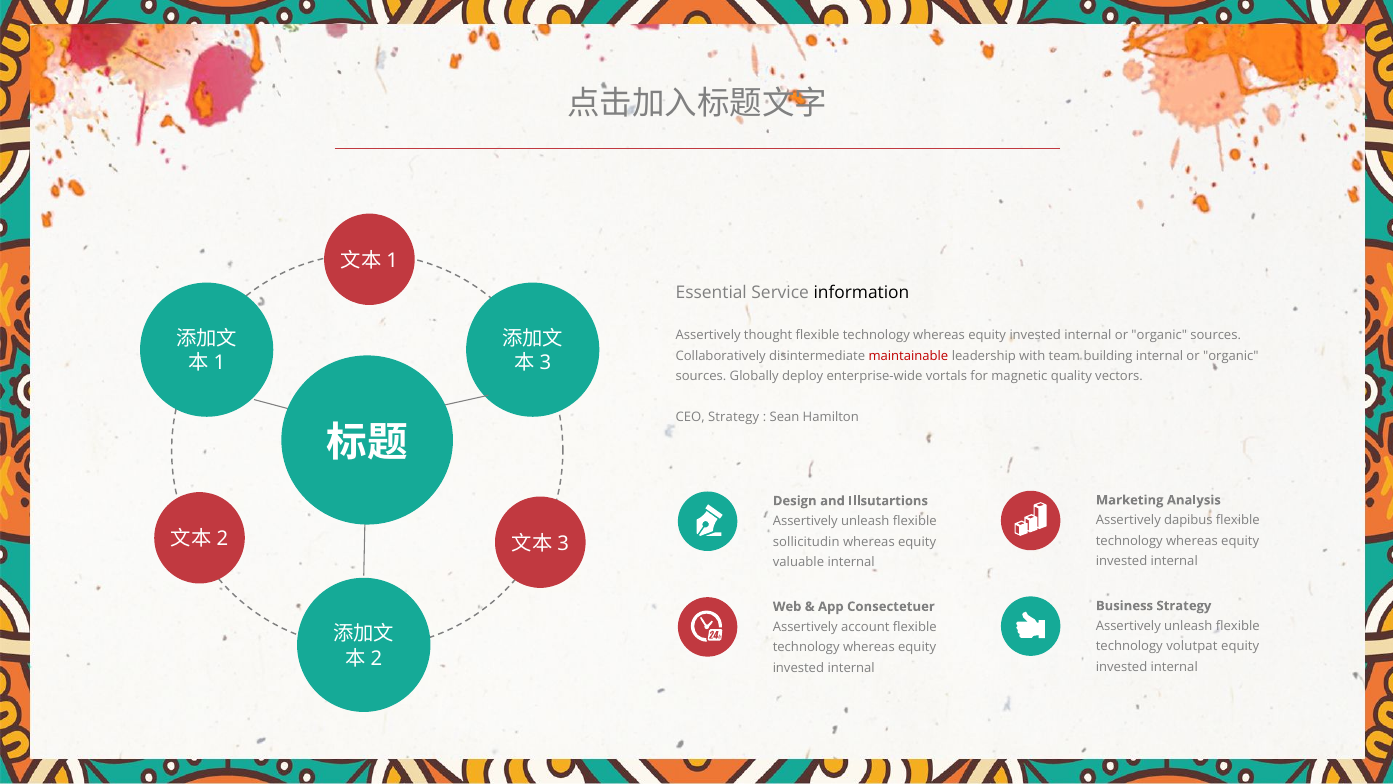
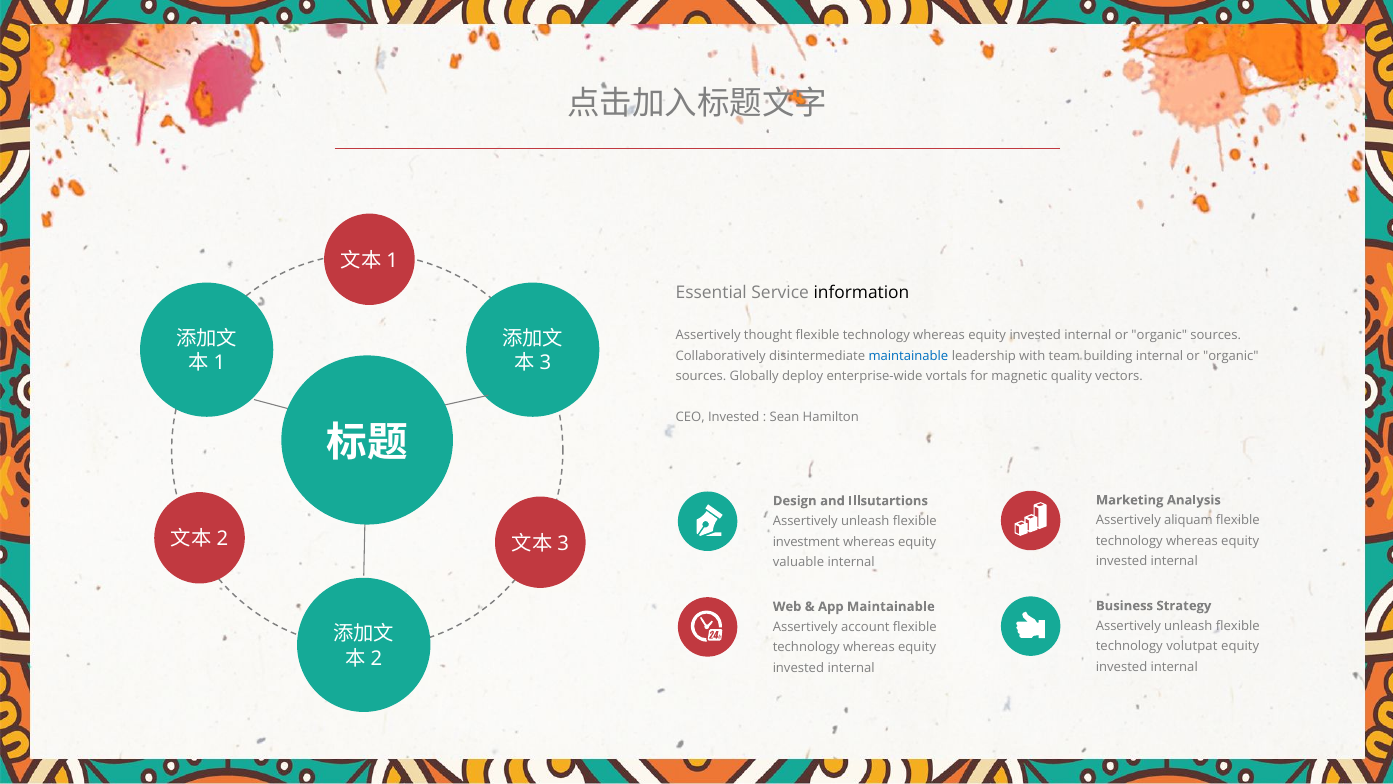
maintainable colour: red -> blue (908, 356)
CEO Strategy: Strategy -> Invested (734, 417)
dapibus: dapibus -> aliquam (1188, 520)
sollicitudin: sollicitudin -> investment (806, 542)
App Consectetuer: Consectetuer -> Maintainable (891, 606)
